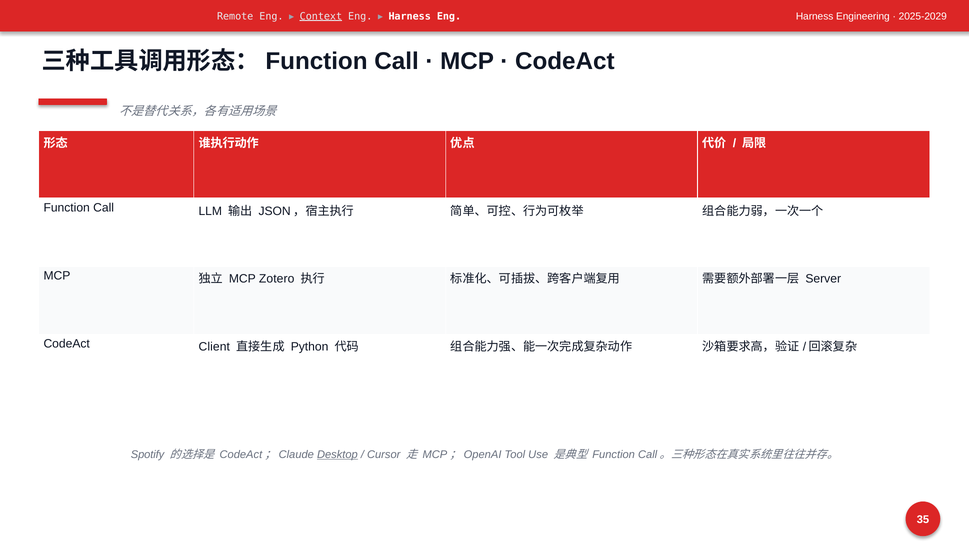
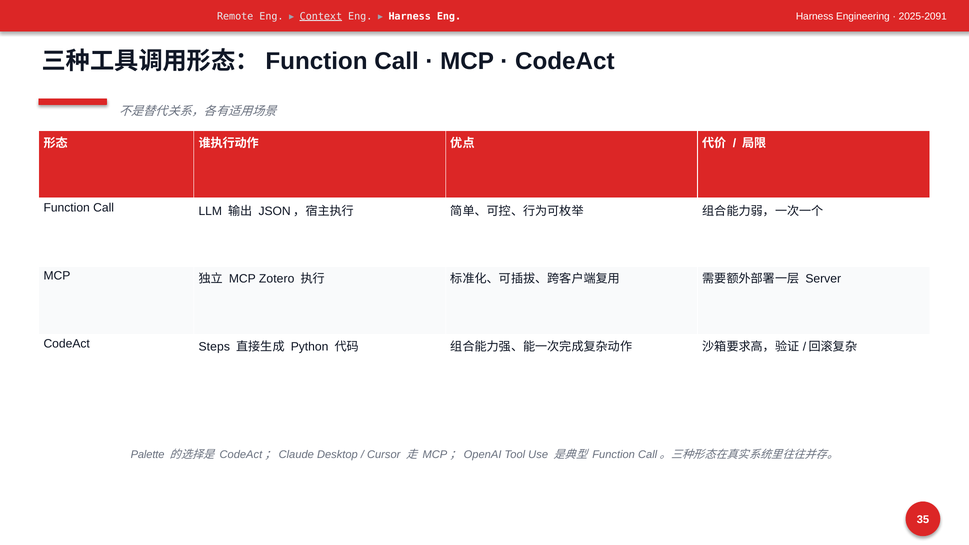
2025-2029: 2025-2029 -> 2025-2091 (923, 16)
Client: Client -> Steps (214, 347)
Spotify: Spotify -> Palette (148, 455)
Desktop underline: present -> none (337, 455)
